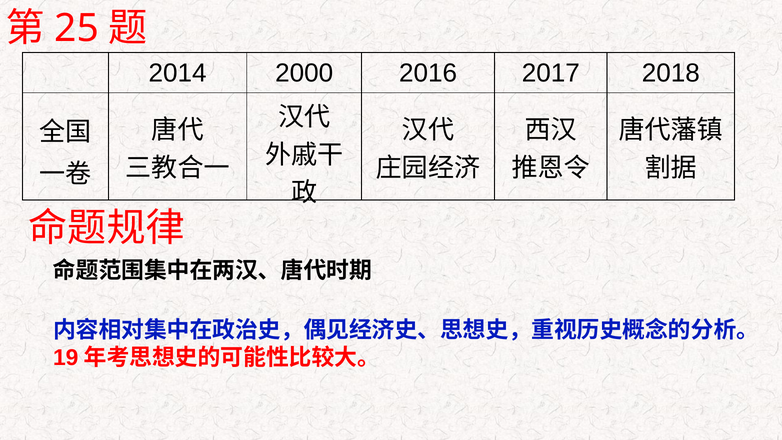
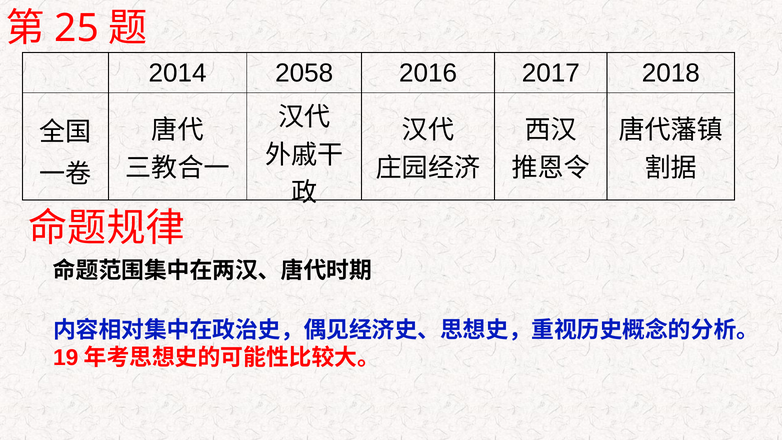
2000: 2000 -> 2058 (304, 73)
